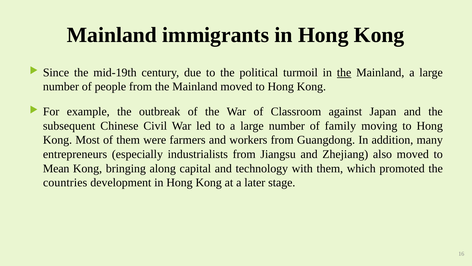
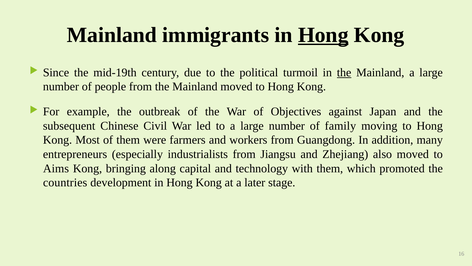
Hong underline: none -> present (323, 35)
Classroom: Classroom -> Objectives (296, 111)
Mean: Mean -> Aims (56, 168)
